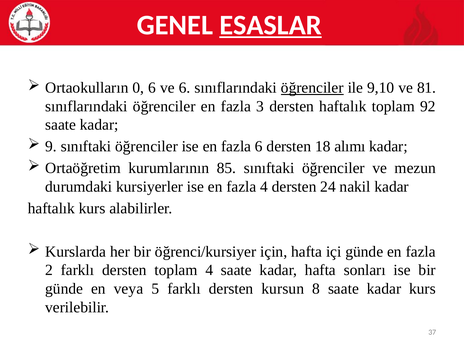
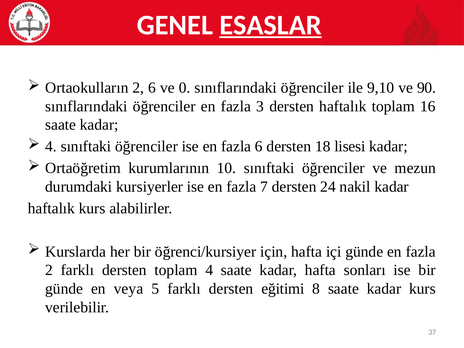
Ortaokulların 0: 0 -> 2 (138, 88)
ve 6: 6 -> 0 (185, 88)
öğrenciler underline: present -> none (312, 88)
81: 81 -> 90 (427, 88)
92: 92 -> 16 (428, 106)
9: 9 -> 4 (51, 147)
alımı: alımı -> lisesi (350, 147)
85: 85 -> 10 (226, 168)
fazla 4: 4 -> 7 (264, 187)
kursun: kursun -> eğitimi (283, 289)
